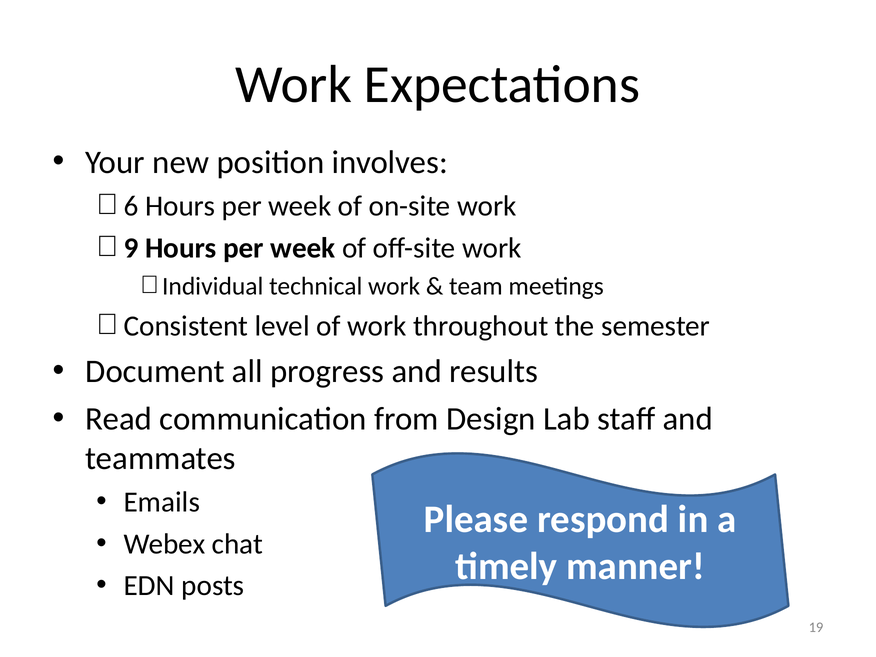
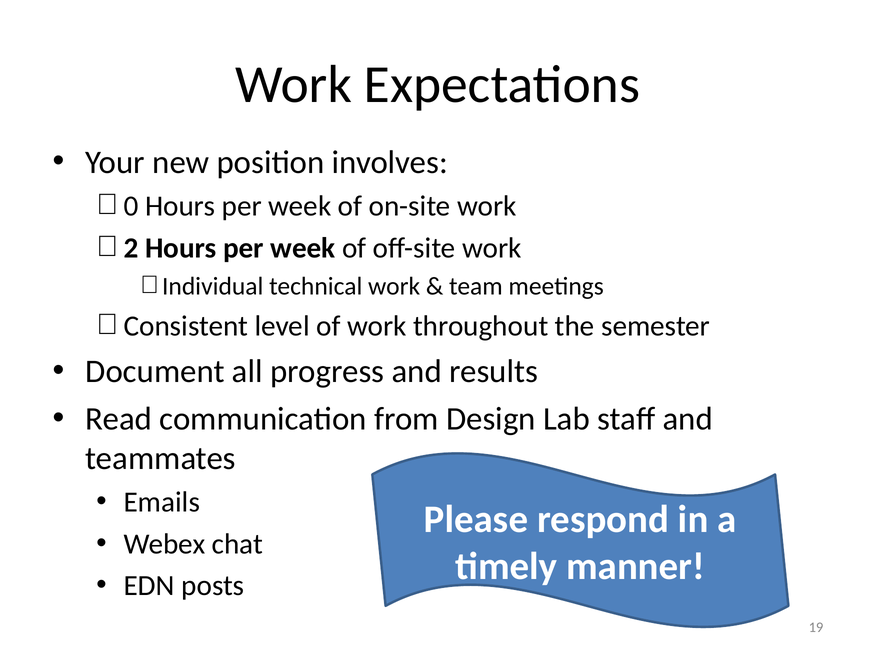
6: 6 -> 0 (131, 206)
9: 9 -> 2 (131, 248)
